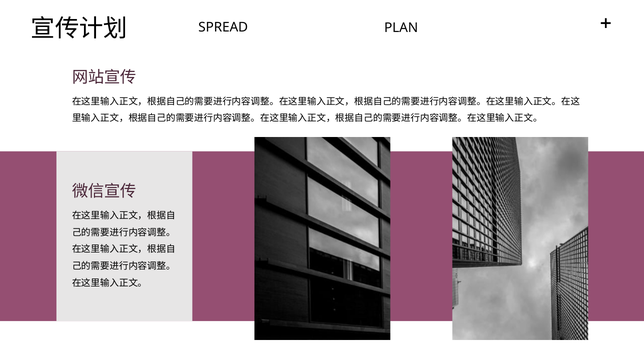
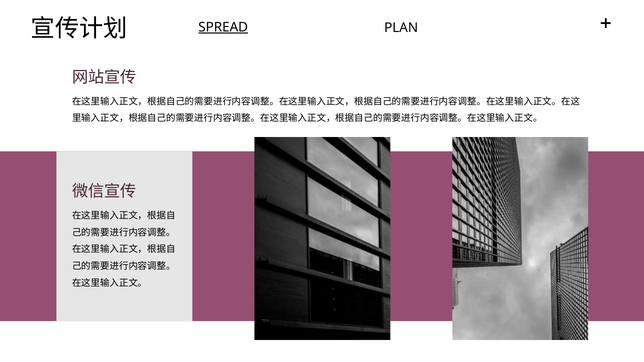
SPREAD underline: none -> present (223, 27)
